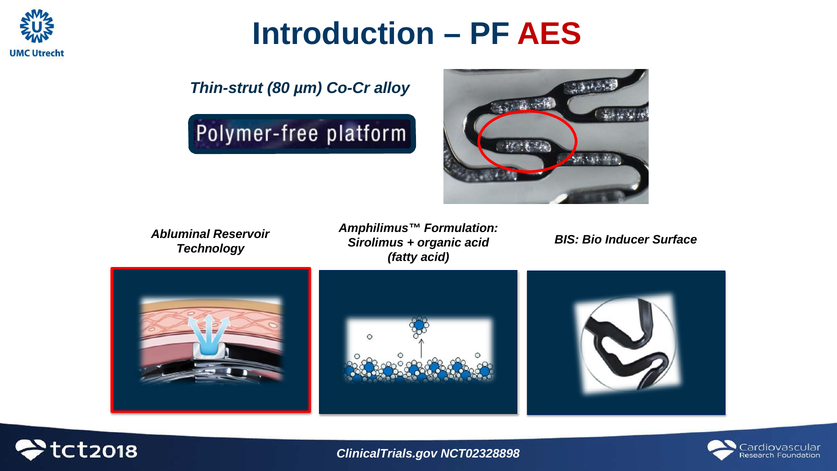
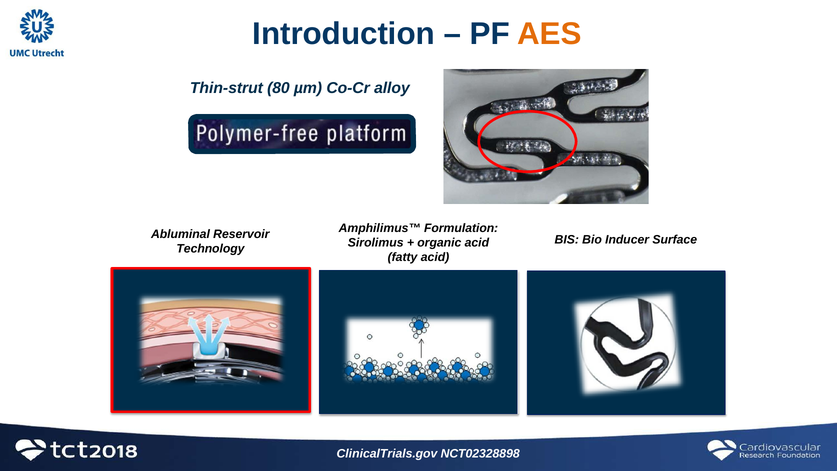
AES colour: red -> orange (550, 34)
